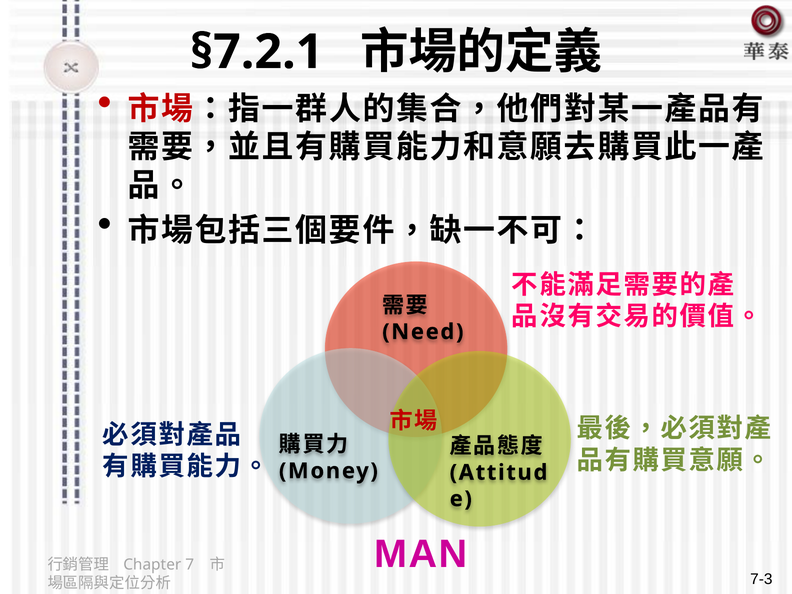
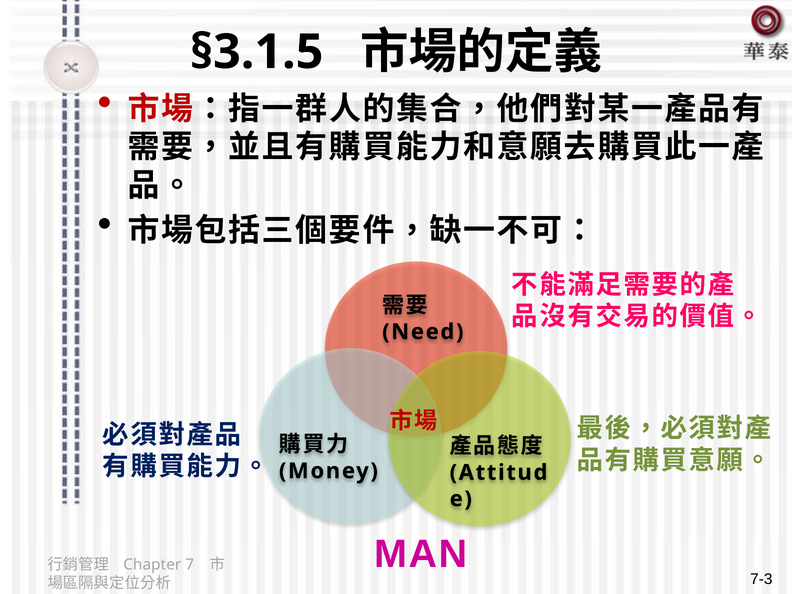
§7.2.1: §7.2.1 -> §3.1.5 (256, 52)
